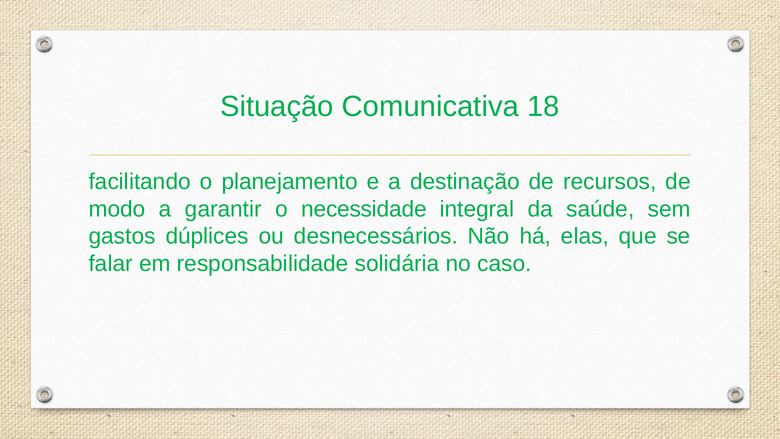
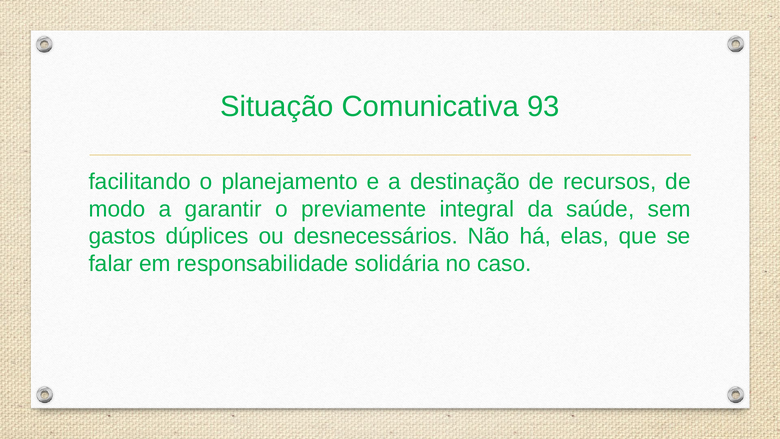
18: 18 -> 93 (543, 107)
necessidade: necessidade -> previamente (364, 209)
